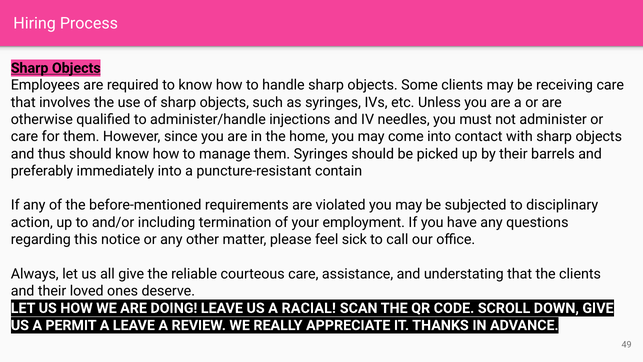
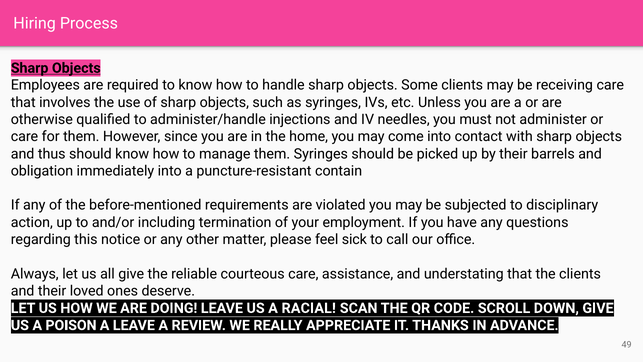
preferably: preferably -> obligation (42, 171)
PERMIT: PERMIT -> POISON (71, 325)
